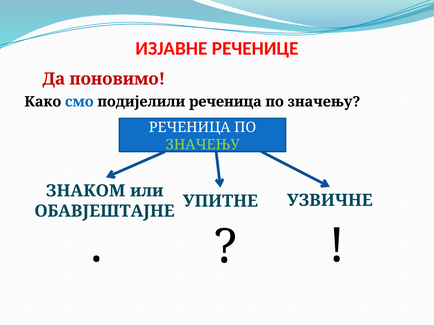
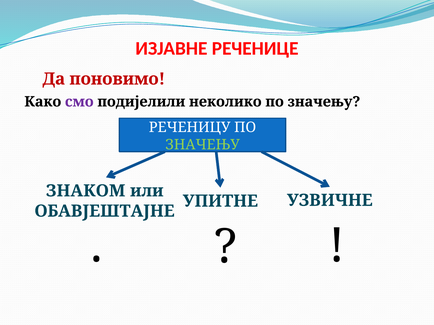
смо colour: blue -> purple (79, 102)
подијелили реченица: реченица -> неколико (225, 102)
РЕЧЕНИЦА: РЕЧЕНИЦА -> РЕЧЕНИЦУ (190, 127)
